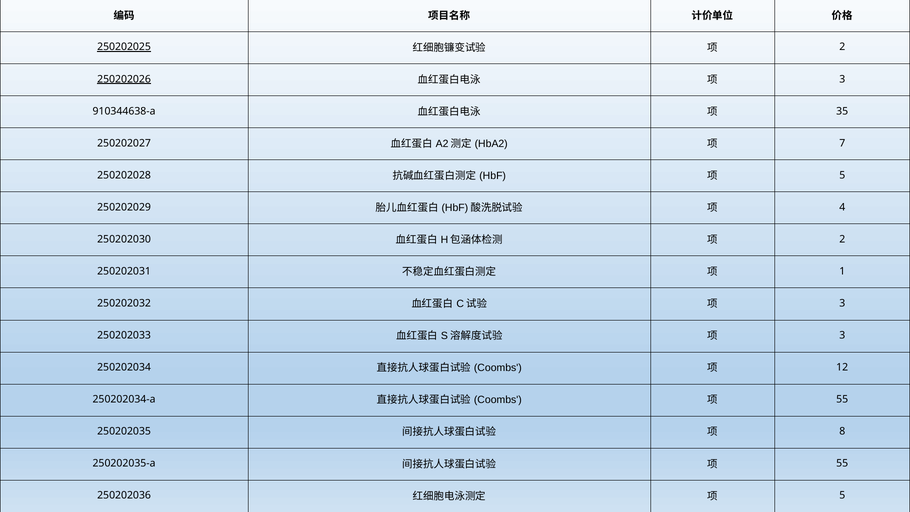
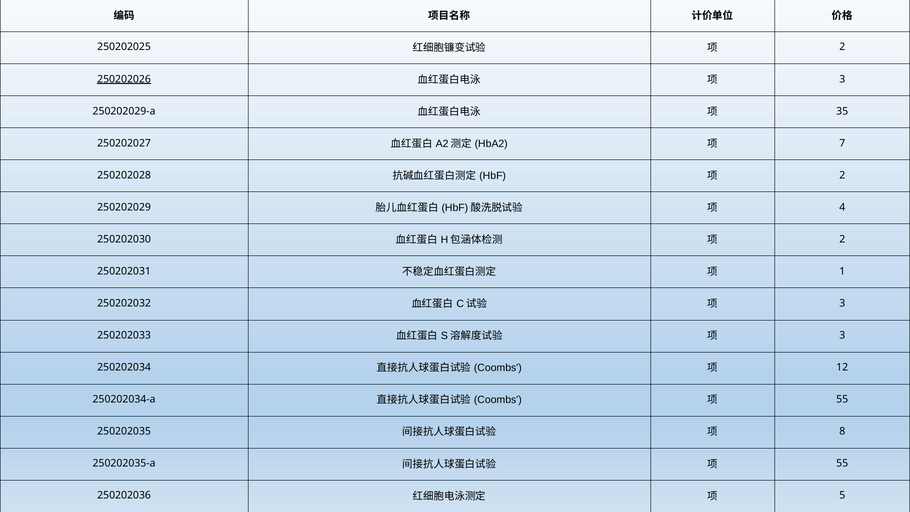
250202025 underline: present -> none (124, 47)
910344638-a: 910344638-a -> 250202029-a (124, 111)
5: 5 -> 2 (842, 175)
